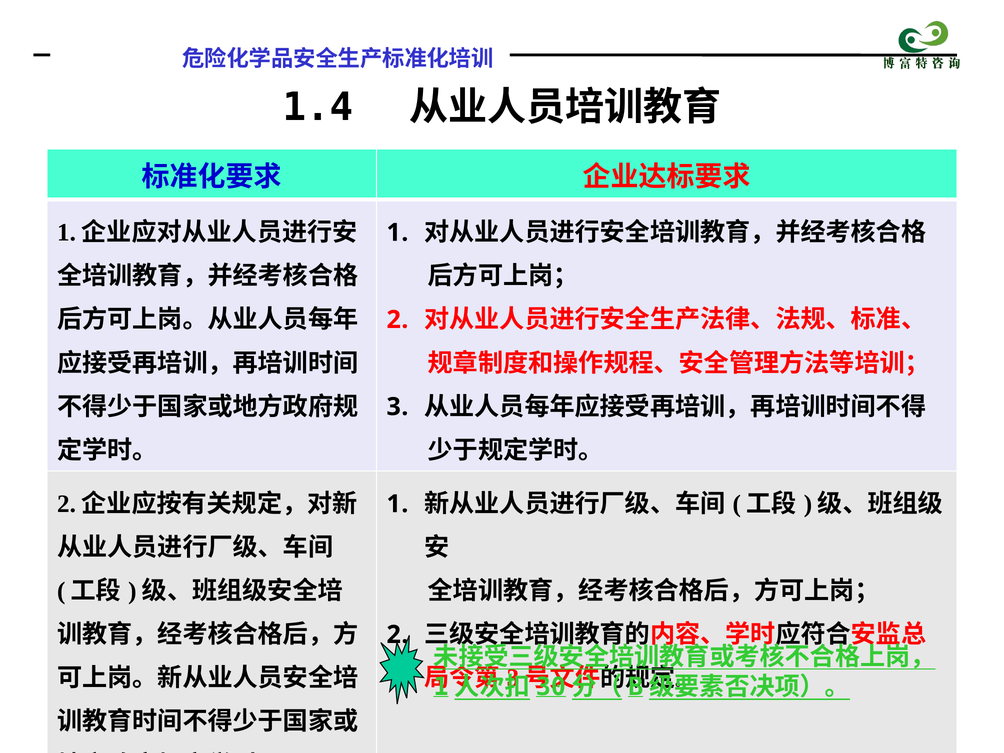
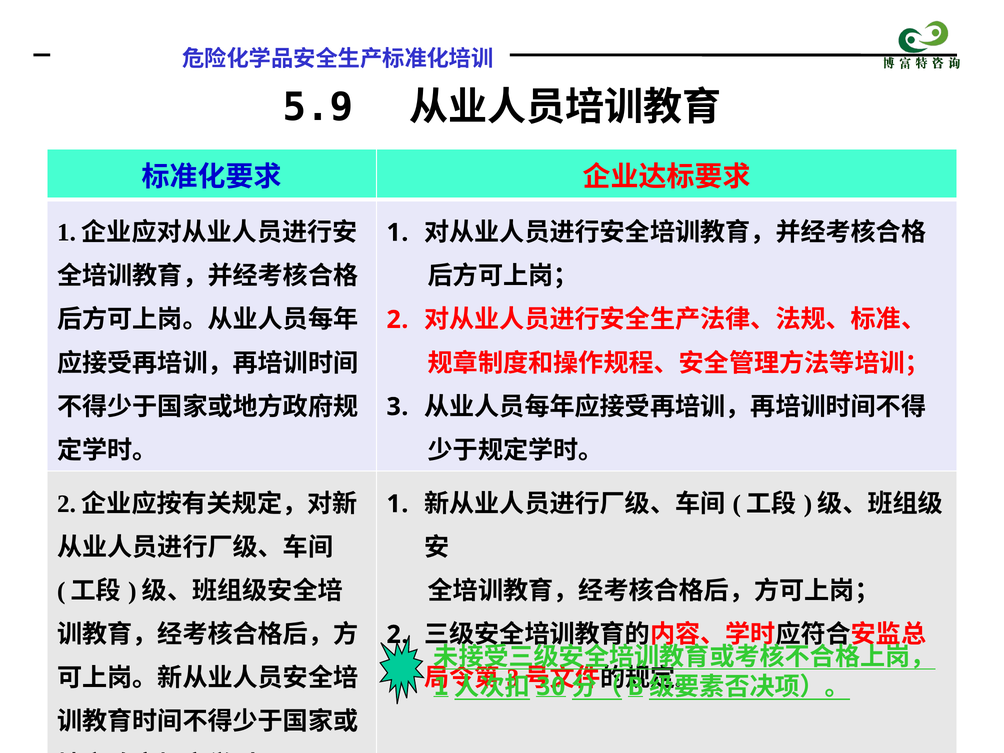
1.4: 1.4 -> 5.9 (318, 107)
